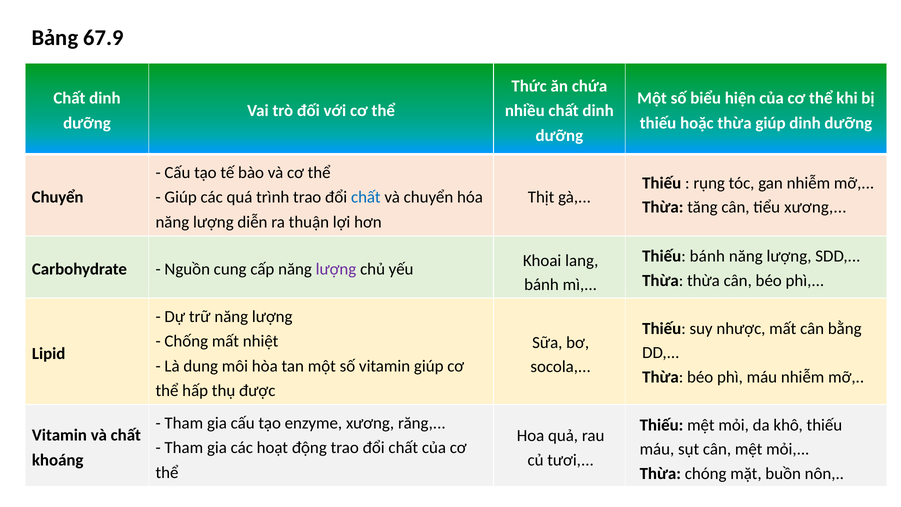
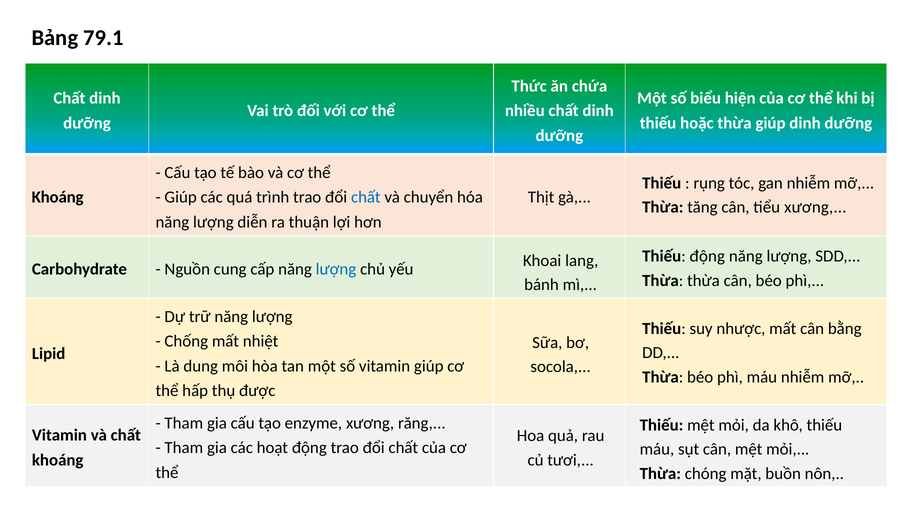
67.9: 67.9 -> 79.1 (103, 38)
Chuyển: Chuyển -> Khoáng (58, 197)
Thiếu bánh: bánh -> động (707, 256)
lượng colour: purple -> blue (336, 269)
